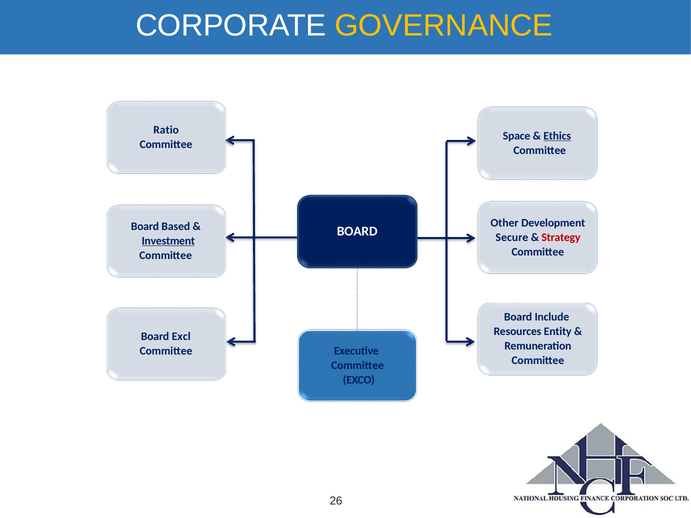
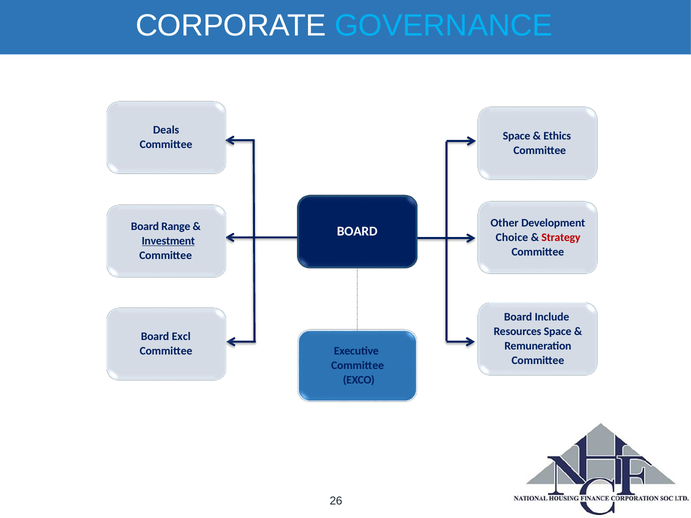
GOVERNANCE colour: yellow -> light blue (444, 26)
Ratio: Ratio -> Deals (166, 130)
Ethics underline: present -> none (557, 136)
Based: Based -> Range (176, 227)
Secure: Secure -> Choice (512, 237)
Resources Entity: Entity -> Space (558, 332)
